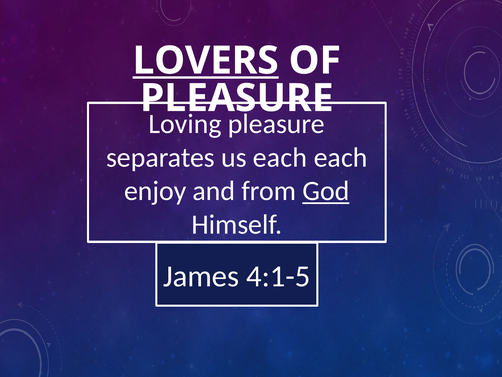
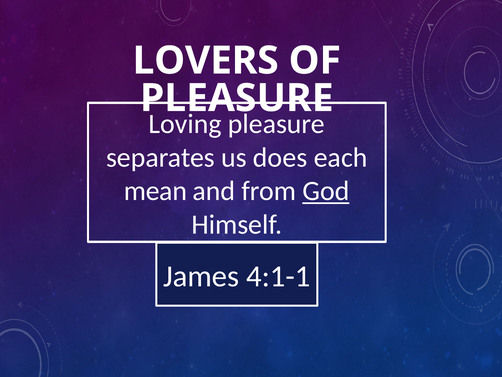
LOVERS underline: present -> none (206, 61)
us each: each -> does (280, 157)
enjoy: enjoy -> mean (155, 191)
4:1-5: 4:1-5 -> 4:1-1 (278, 276)
